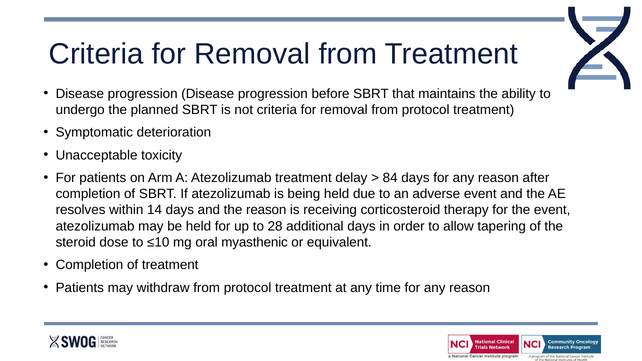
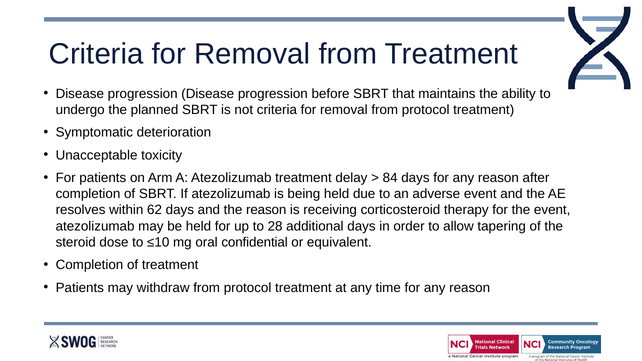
14: 14 -> 62 (155, 210)
myasthenic: myasthenic -> confidential (255, 242)
